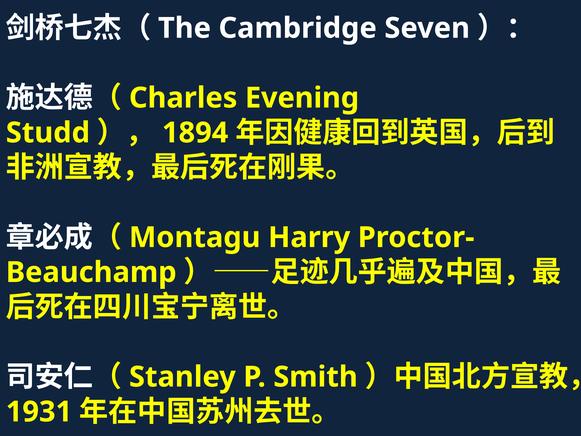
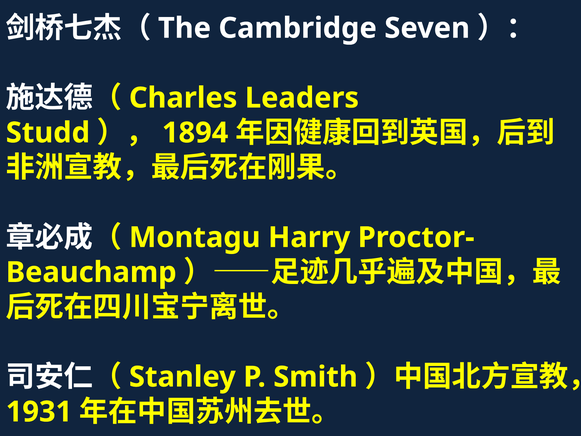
Evening: Evening -> Leaders (302, 98)
